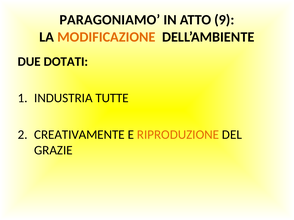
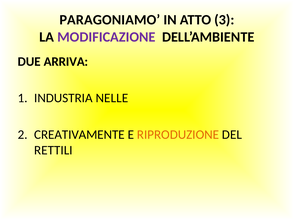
9: 9 -> 3 (224, 20)
MODIFICAZIONE colour: orange -> purple (106, 37)
DOTATI: DOTATI -> ARRIVA (66, 62)
TUTTE: TUTTE -> NELLE (112, 98)
GRAZIE: GRAZIE -> RETTILI (53, 151)
